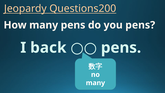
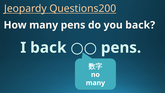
you pens: pens -> back (140, 25)
